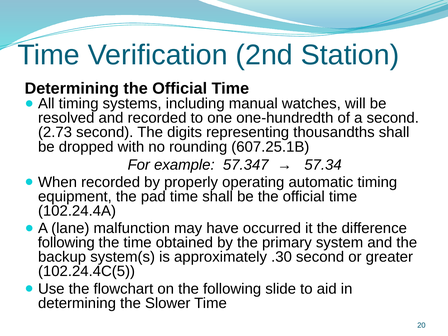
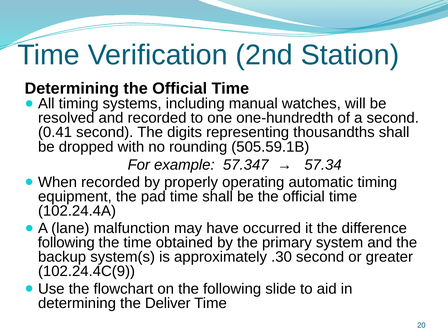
2.73: 2.73 -> 0.41 (55, 132)
607.25.1B: 607.25.1B -> 505.59.1B (270, 147)
102.24.4C(5: 102.24.4C(5 -> 102.24.4C(9 (87, 271)
Slower: Slower -> Deliver (168, 303)
